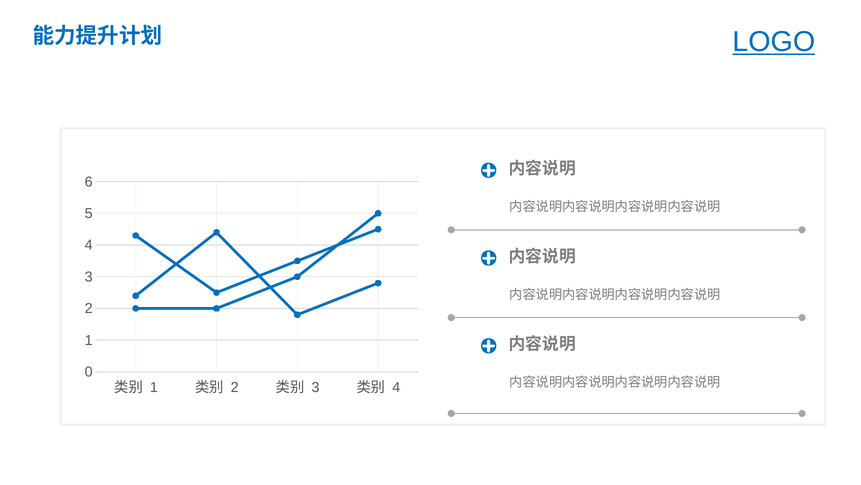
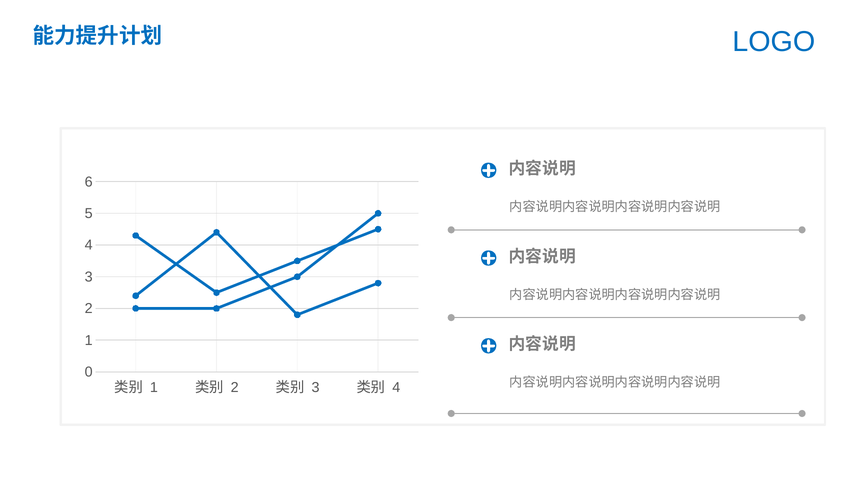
LOGO underline: present -> none (774, 42)
